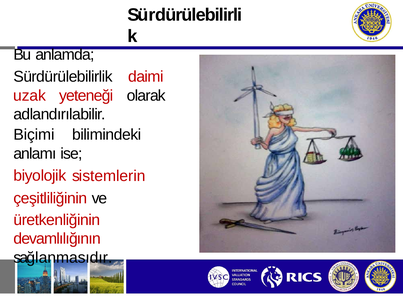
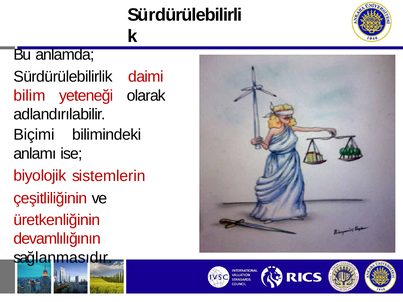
uzak: uzak -> bilim (29, 96)
